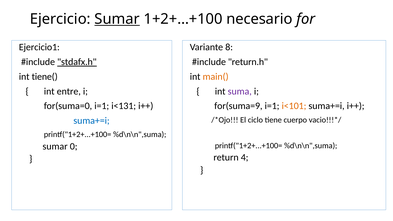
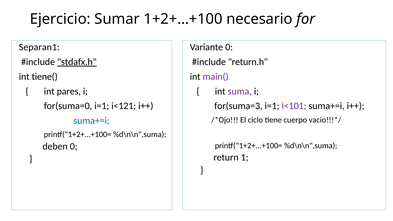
Sumar underline: present -> none (117, 19)
Ejercicio1: Ejercicio1 -> Separan1 (39, 47)
Variante 8: 8 -> 0 (229, 47)
main( colour: orange -> purple (216, 77)
entre: entre -> pares (69, 91)
i<131: i<131 -> i<121 (124, 106)
for(suma=9: for(suma=9 -> for(suma=3 (238, 106)
i<101 colour: orange -> purple (294, 106)
sumar: sumar -> deben (55, 146)
4: 4 -> 1 (245, 157)
